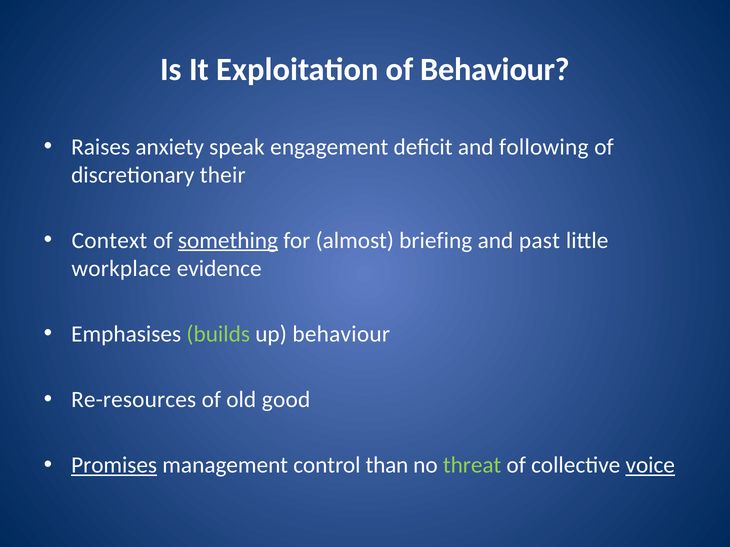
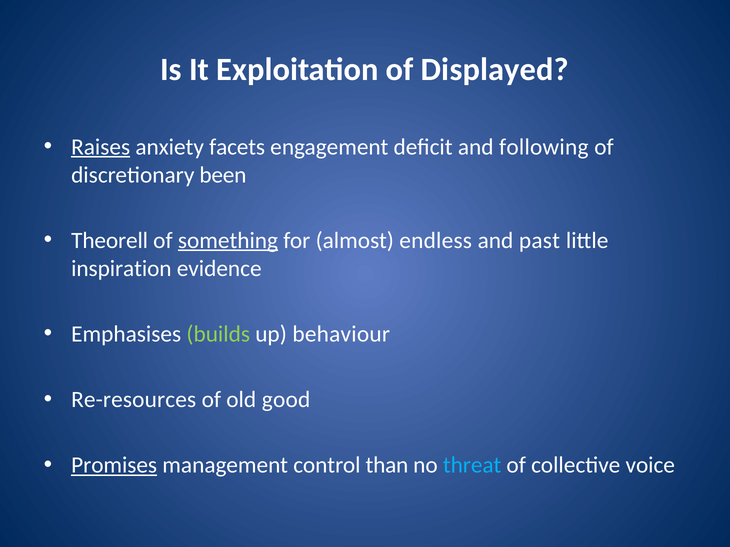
of Behaviour: Behaviour -> Displayed (495, 70)
Raises underline: none -> present (101, 147)
speak: speak -> facets (237, 147)
their: their -> been (223, 175)
Context: Context -> Theorell (110, 241)
briefing: briefing -> endless (436, 241)
workplace: workplace -> inspiration (121, 269)
threat colour: light green -> light blue (472, 466)
voice underline: present -> none (650, 466)
